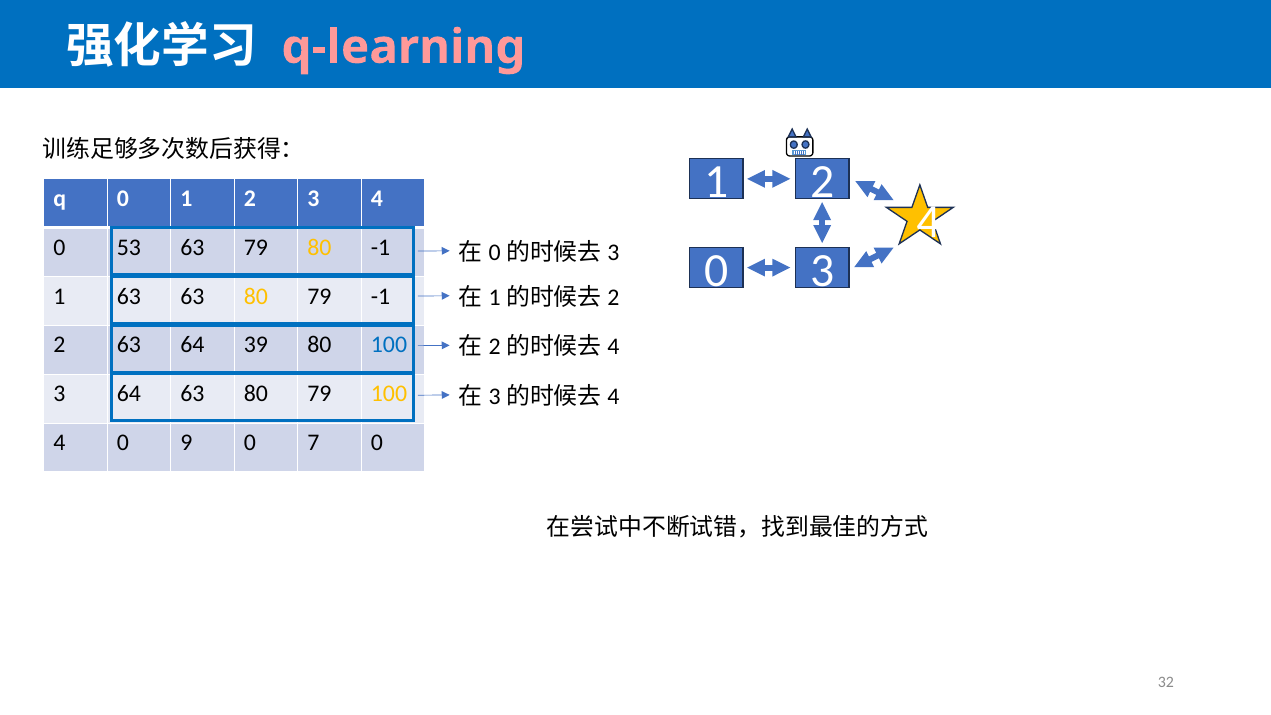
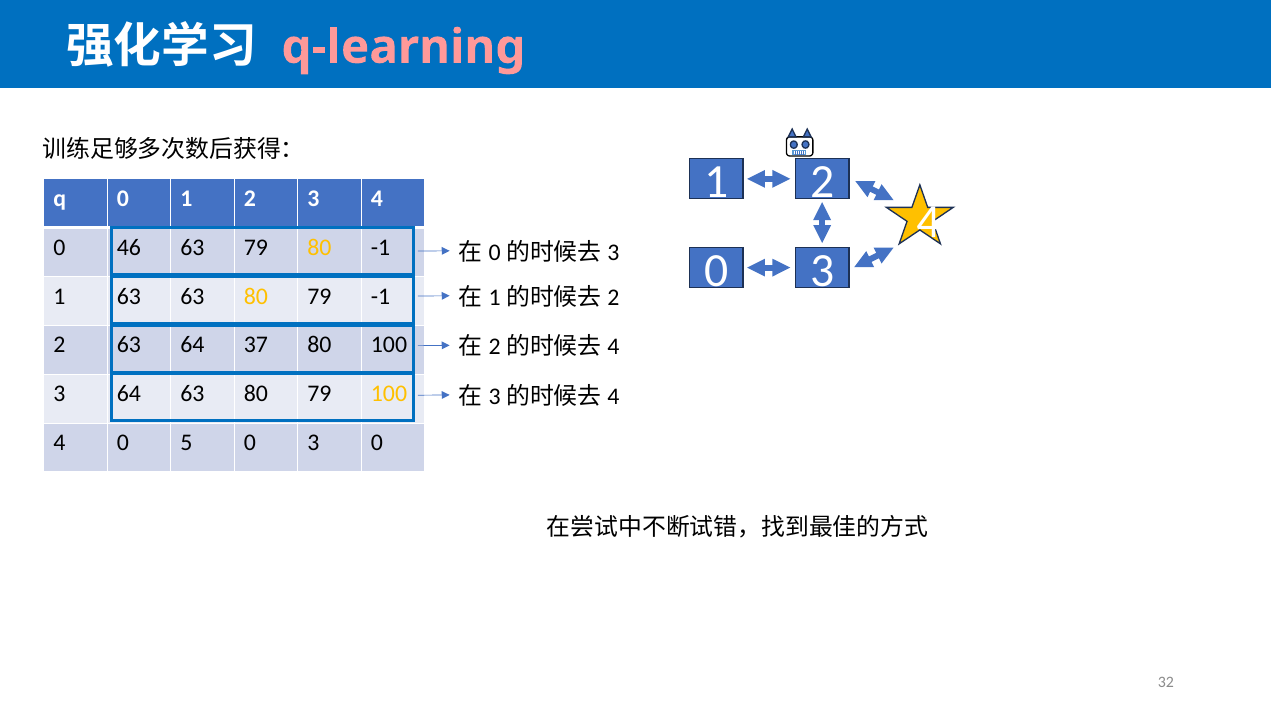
53: 53 -> 46 (129, 247)
39: 39 -> 37 (256, 345)
100 colour: blue -> black (389, 345)
9: 9 -> 5 (186, 443)
0 7: 7 -> 3 (313, 443)
